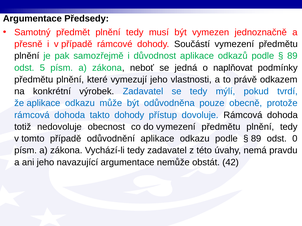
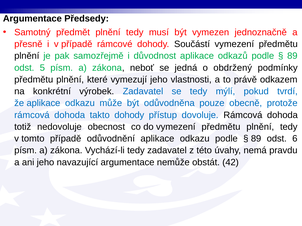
naplňovat: naplňovat -> obdržený (233, 68)
0: 0 -> 6 (295, 139)
